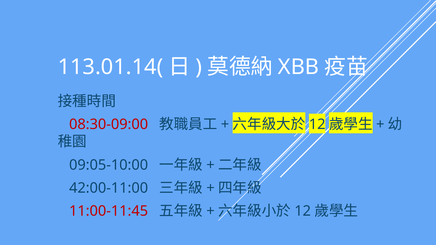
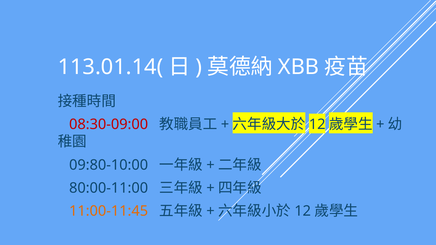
09:05-10:00: 09:05-10:00 -> 09:80-10:00 (109, 165)
42:00-11:00: 42:00-11:00 -> 80:00-11:00 (109, 188)
11:00-11:45 colour: red -> orange (109, 211)
